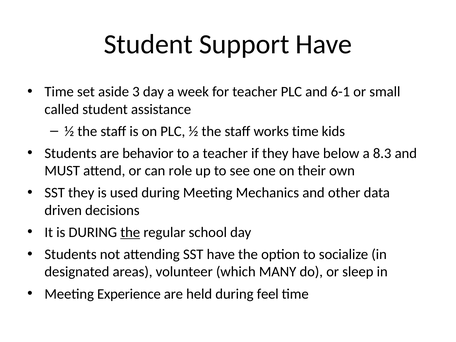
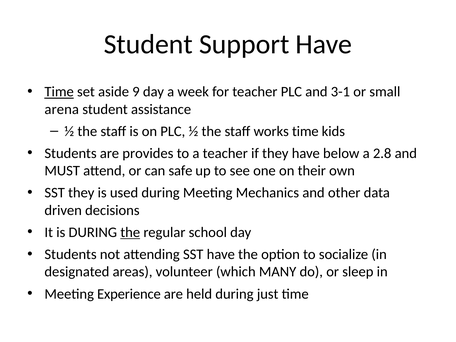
Time underline: none -> present (59, 92)
3: 3 -> 9 (136, 92)
6-1: 6-1 -> 3-1 (340, 92)
called: called -> arena (62, 109)
behavior: behavior -> provides (148, 153)
8.3: 8.3 -> 2.8 (382, 153)
role: role -> safe (180, 171)
feel: feel -> just (268, 294)
